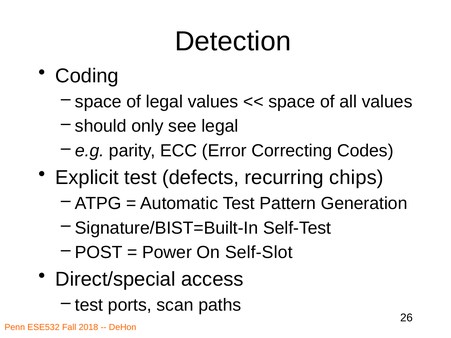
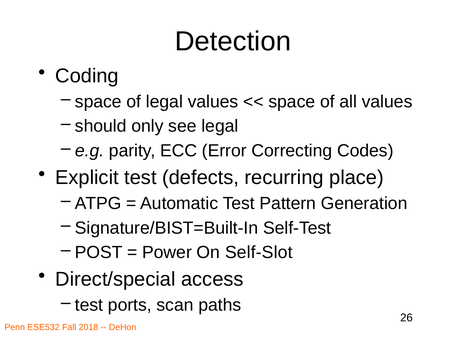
chips: chips -> place (357, 178)
